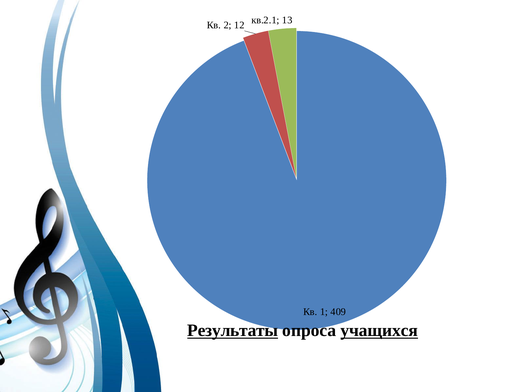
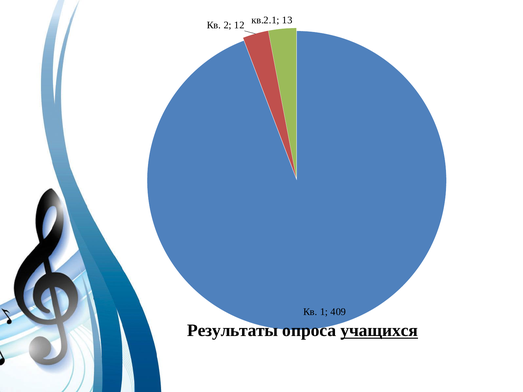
Результаты underline: present -> none (233, 331)
